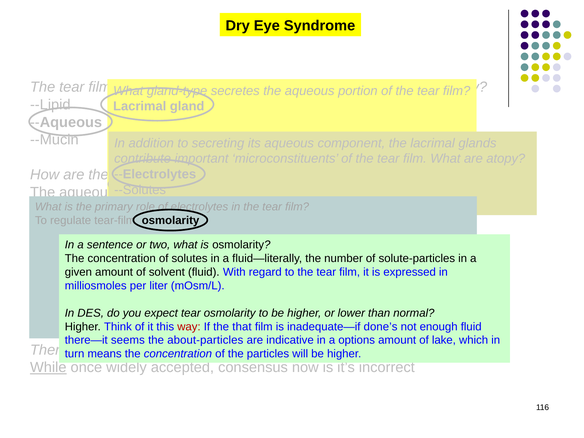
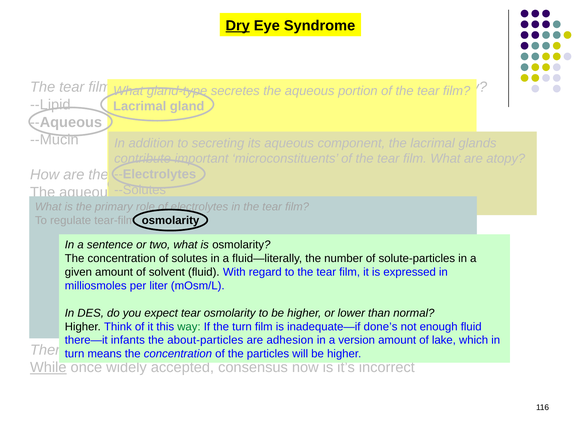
Dry underline: none -> present (238, 26)
way colour: red -> green (189, 327)
the that: that -> turn (242, 327)
seems: seems -> infants (128, 340)
indicative: indicative -> adhesion (290, 340)
options: options -> version (357, 340)
